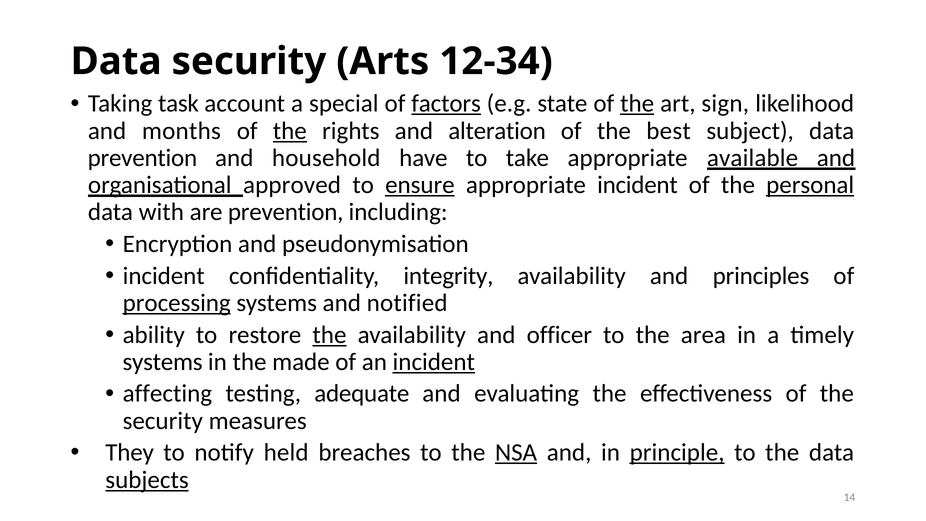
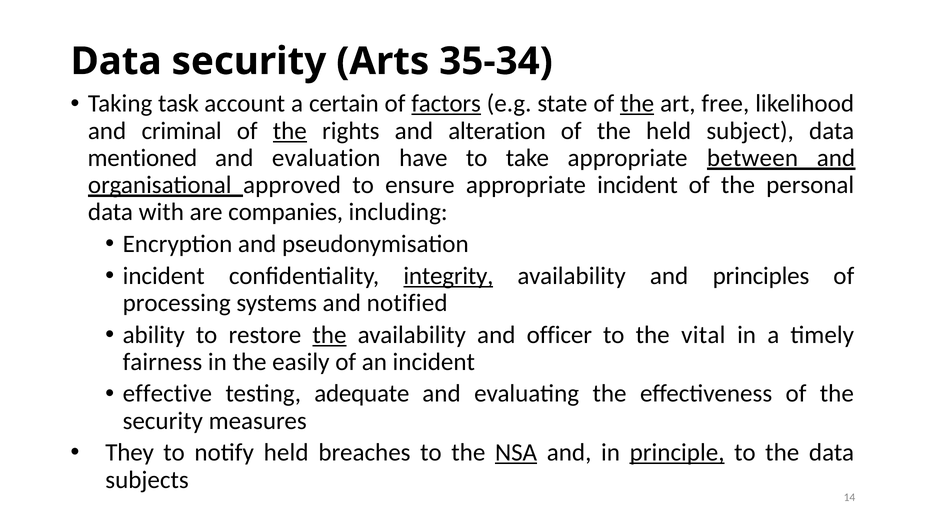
12-34: 12-34 -> 35-34 (496, 61)
special: special -> certain (344, 104)
sign: sign -> free (725, 104)
months: months -> criminal (182, 131)
the best: best -> held (669, 131)
prevention: prevention -> mentioned (142, 158)
household: household -> evaluation (326, 158)
available: available -> between (753, 158)
ensure underline: present -> none (420, 185)
personal underline: present -> none (810, 185)
are prevention: prevention -> companies (286, 212)
integrity underline: none -> present (448, 276)
processing underline: present -> none (177, 303)
area: area -> vital (703, 335)
systems: systems -> fairness (162, 362)
made: made -> easily (301, 362)
incident underline: present -> none (434, 362)
affecting: affecting -> effective (167, 394)
subjects underline: present -> none (147, 480)
